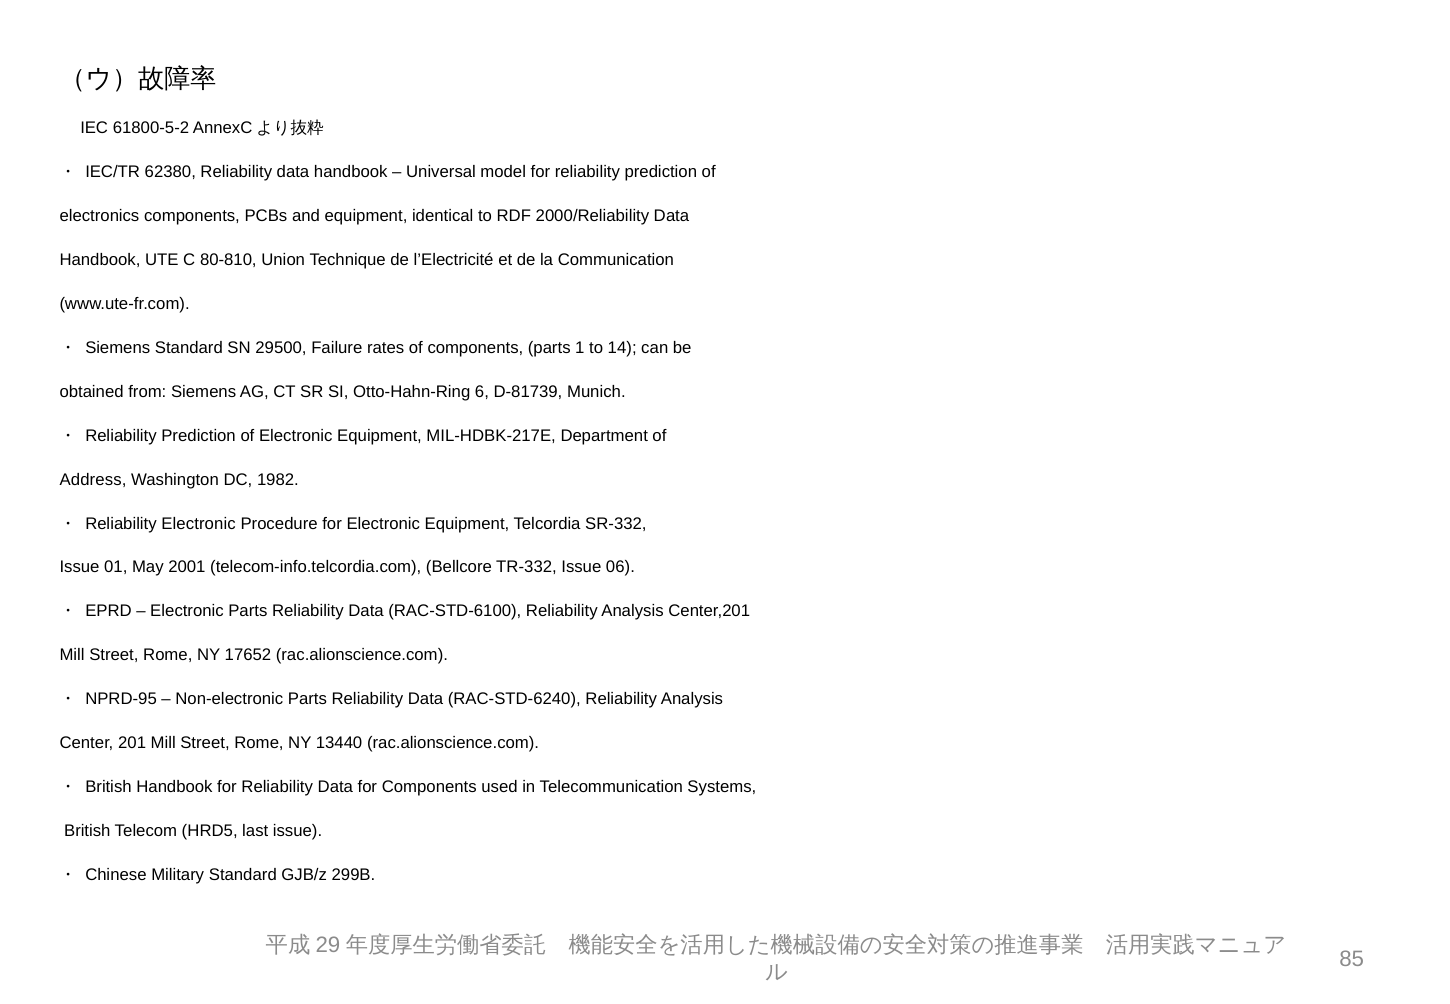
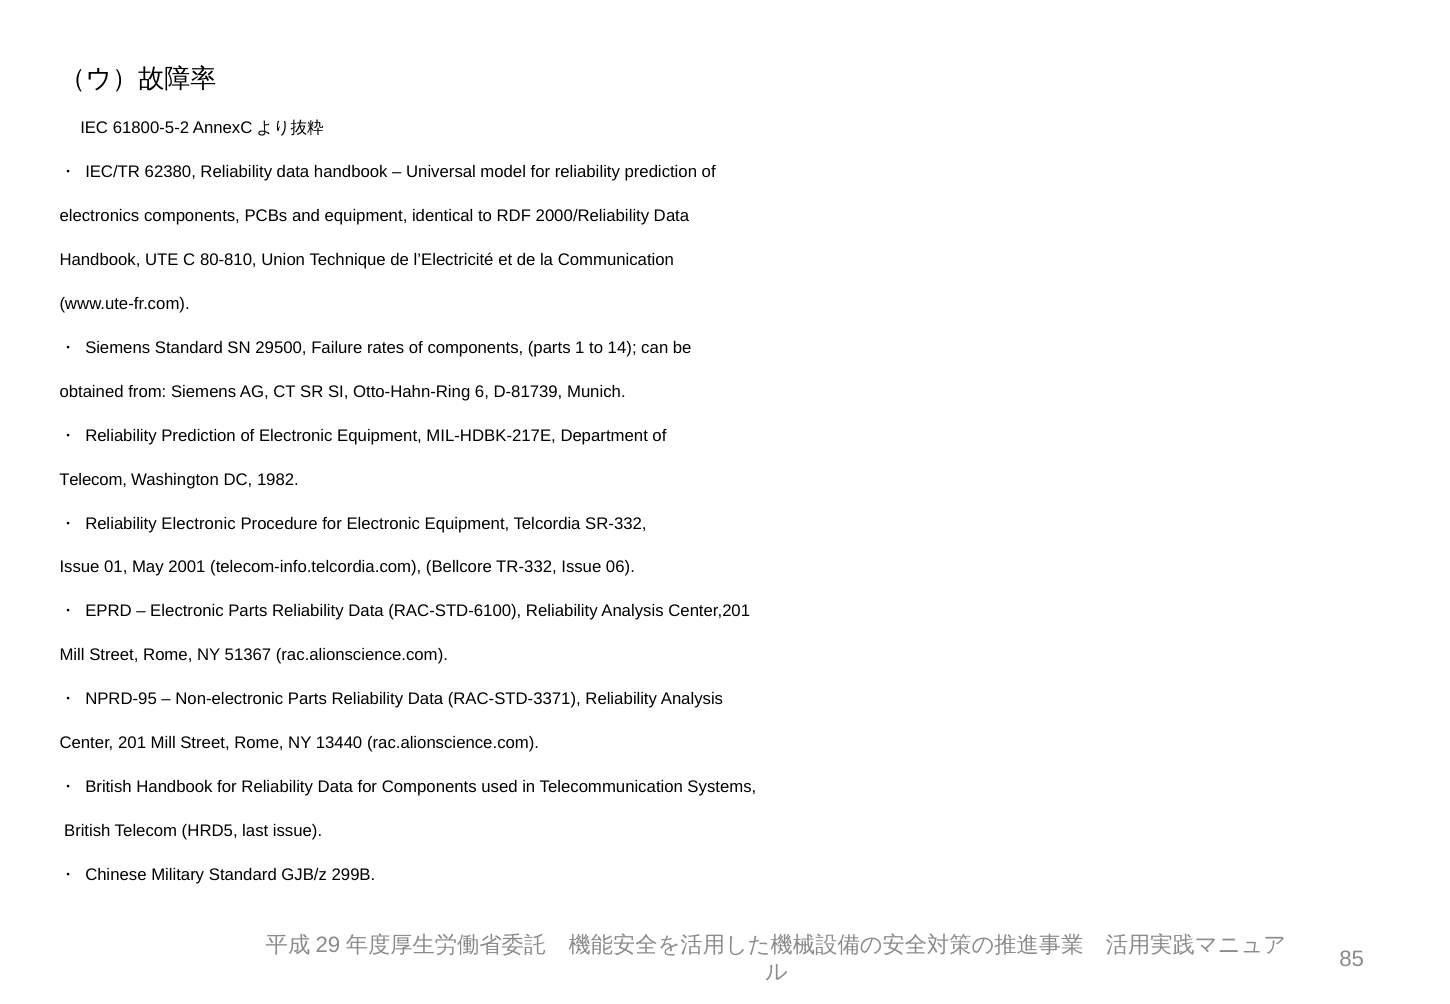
Address: Address -> Telecom (93, 479)
17652: 17652 -> 51367 (248, 655)
RAC-STD-6240: RAC-STD-6240 -> RAC-STD-3371 (514, 699)
